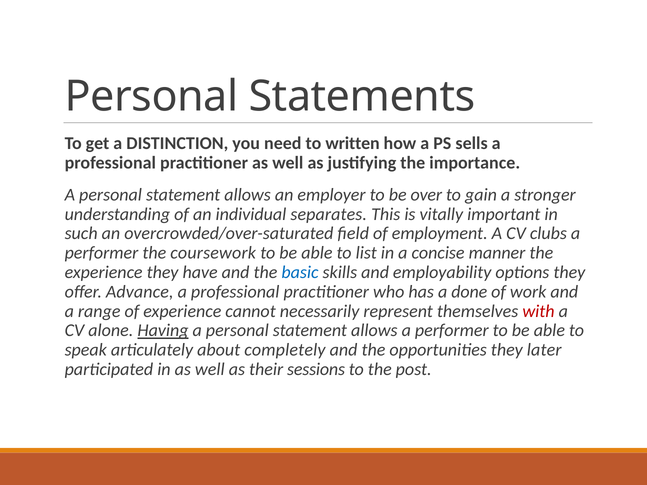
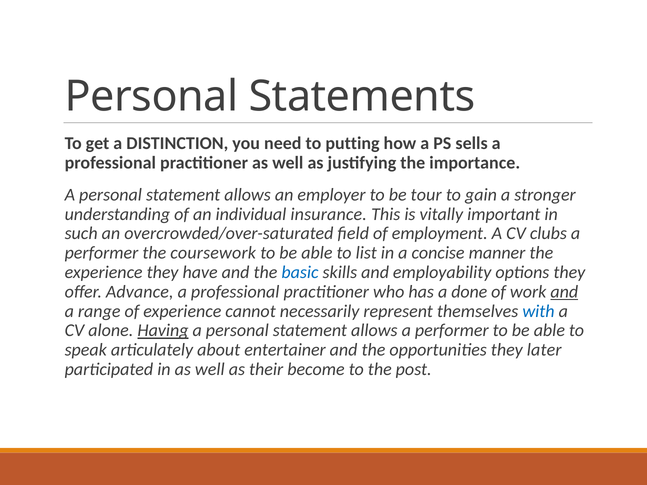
written: written -> putting (352, 143)
over: over -> tour (426, 195)
separates: separates -> insurance (329, 214)
and underline: none -> present (564, 292)
with colour: red -> blue (539, 311)
completely: completely -> entertainer (285, 350)
sessions: sessions -> become (316, 370)
